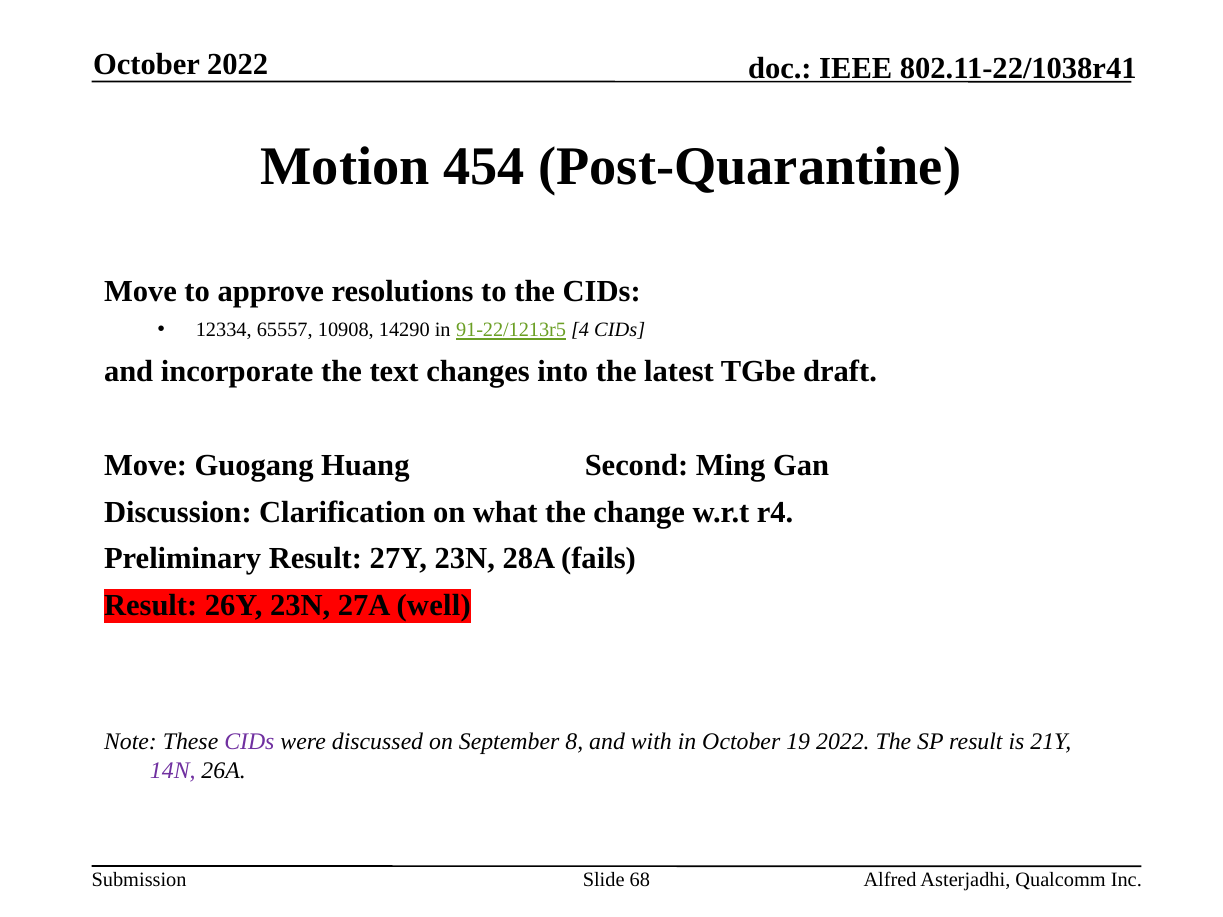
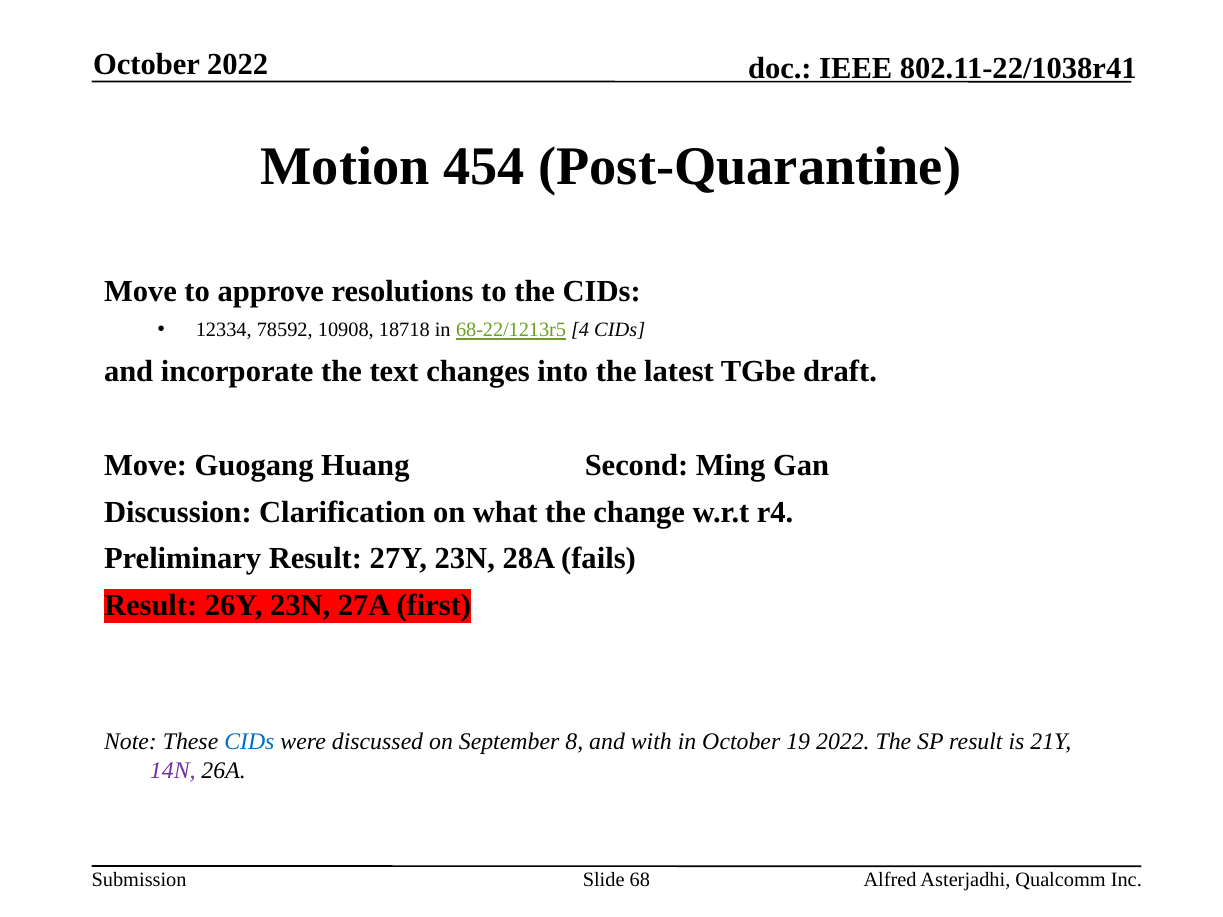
65557: 65557 -> 78592 (285, 330)
14290: 14290 -> 18718 (404, 330)
91-22/1213r5: 91-22/1213r5 -> 68-22/1213r5 (511, 330)
well: well -> first (434, 606)
CIDs colour: purple -> blue (249, 742)
